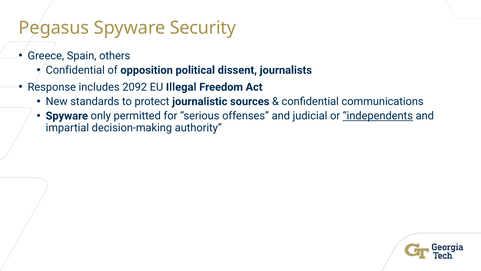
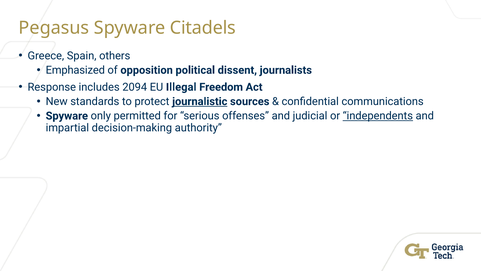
Security: Security -> Citadels (203, 28)
Confidential: Confidential -> Emphasized (75, 70)
2092: 2092 -> 2094 (135, 87)
journalistic underline: none -> present (200, 101)
